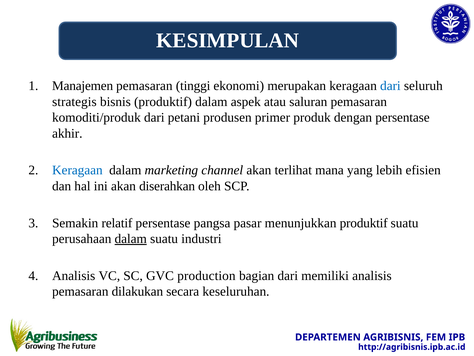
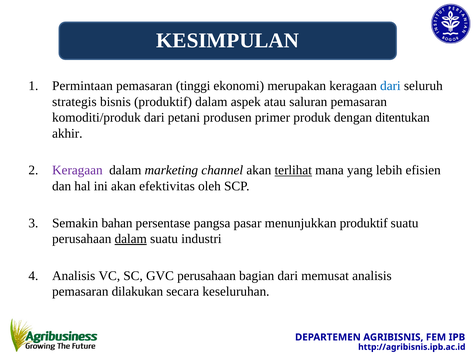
Manajemen: Manajemen -> Permintaan (82, 86)
dengan persentase: persentase -> ditentukan (403, 117)
Keragaan colour: blue -> purple (77, 170)
terlihat underline: none -> present (293, 170)
diserahkan: diserahkan -> efektivitas (167, 186)
relatif: relatif -> bahan (117, 223)
GVC production: production -> perusahaan (207, 275)
memiliki: memiliki -> memusat (325, 275)
